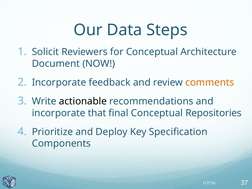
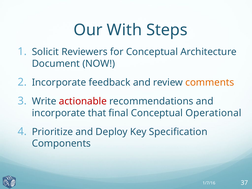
Data: Data -> With (124, 30)
actionable colour: black -> red (83, 101)
Repositories: Repositories -> Operational (213, 113)
